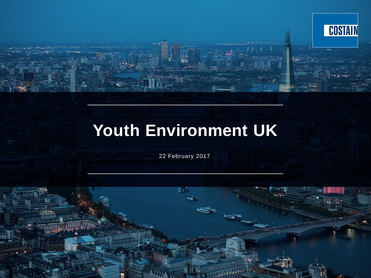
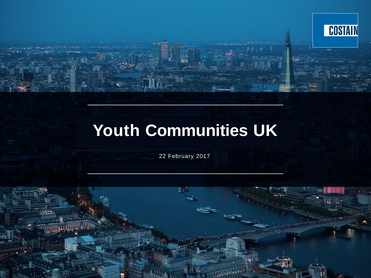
Environment: Environment -> Communities (197, 131)
